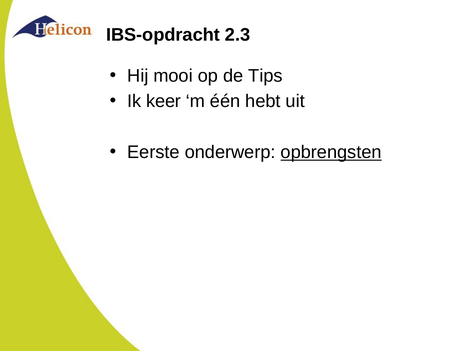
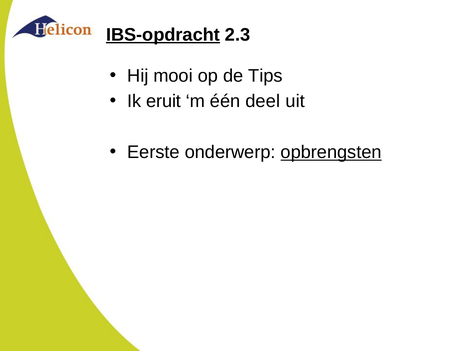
IBS-opdracht underline: none -> present (163, 35)
keer: keer -> eruit (164, 101)
hebt: hebt -> deel (263, 101)
